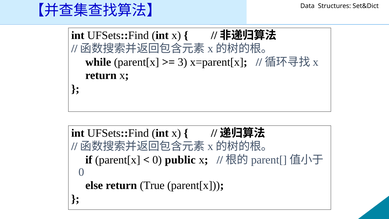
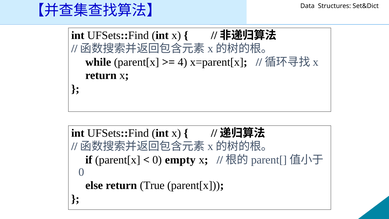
3: 3 -> 4 (182, 62)
public: public -> empty (180, 160)
